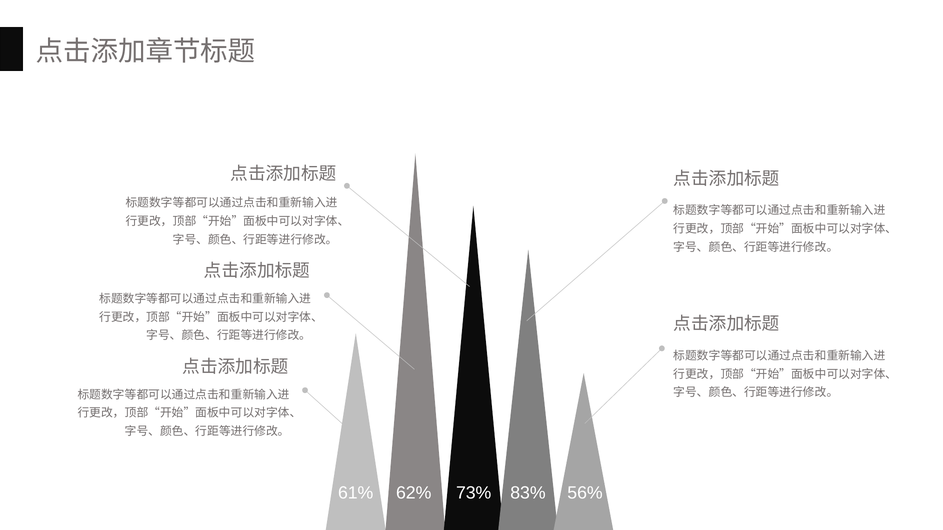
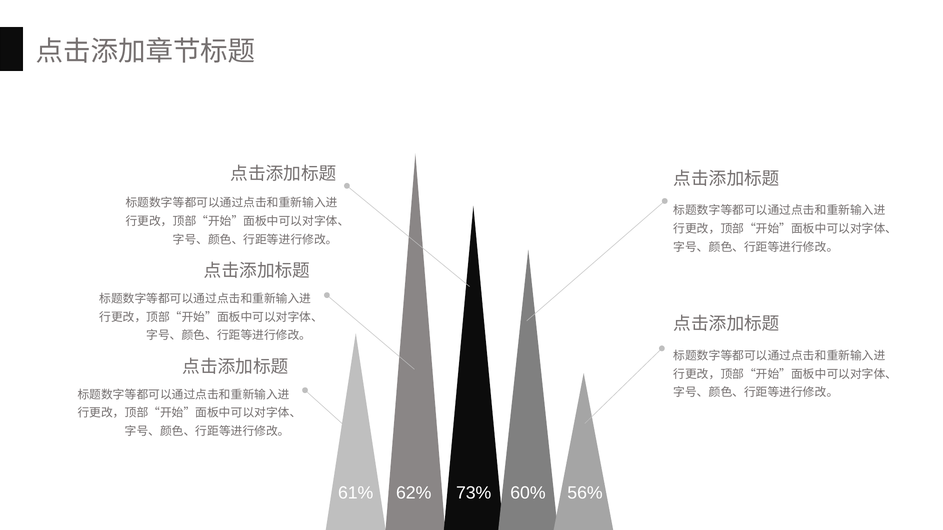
83%: 83% -> 60% (528, 493)
